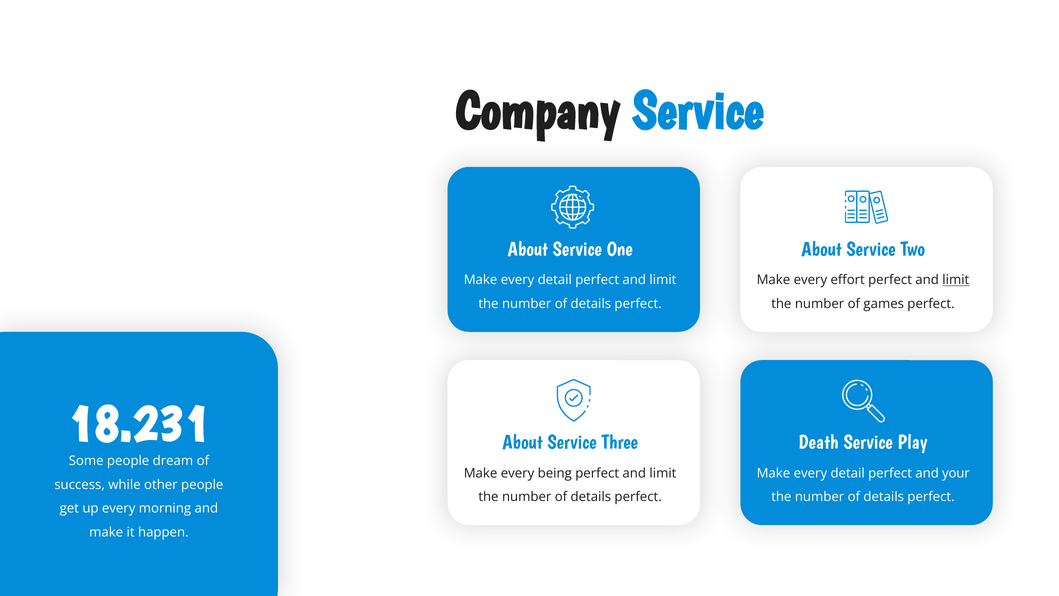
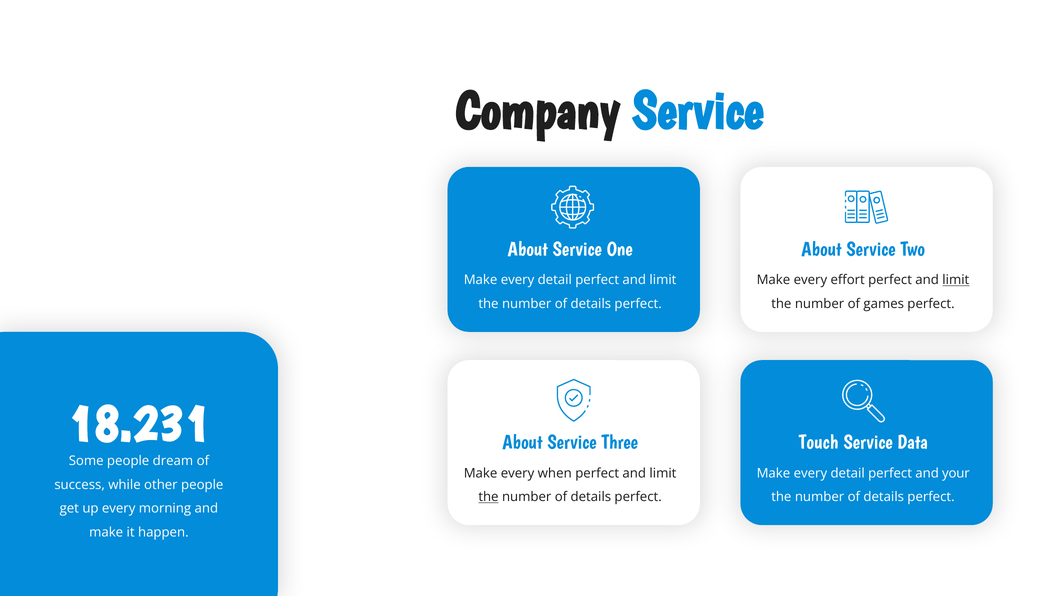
Death: Death -> Touch (819, 442)
Play: Play -> Data (913, 442)
being: being -> when (555, 473)
the underline: none -> present (488, 497)
